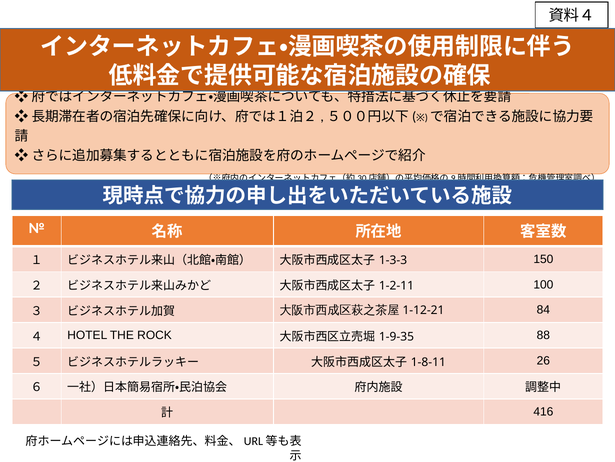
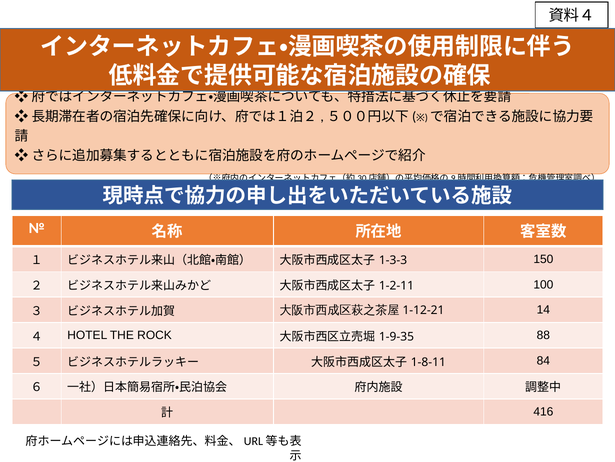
84: 84 -> 14 (543, 310)
26: 26 -> 84 (543, 360)
